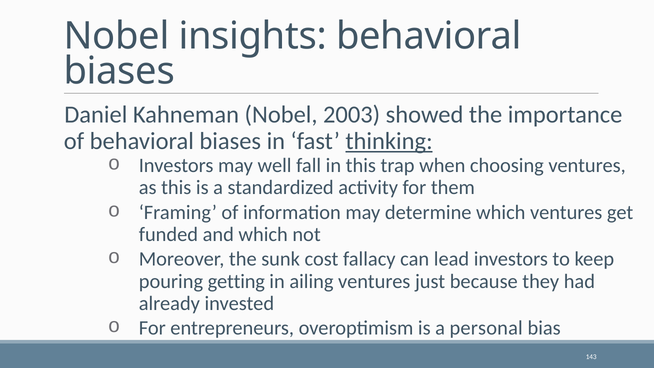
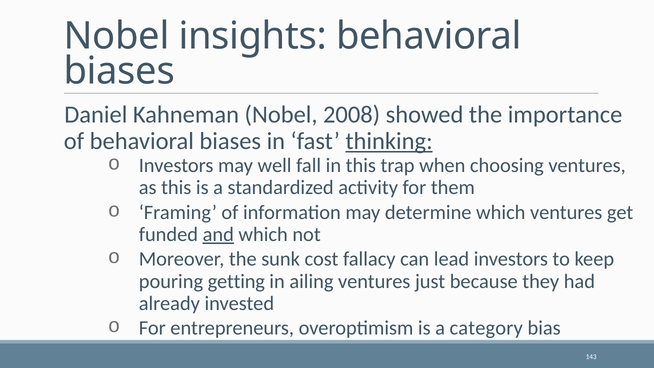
2003: 2003 -> 2008 (352, 115)
and underline: none -> present (218, 234)
personal: personal -> category (486, 328)
